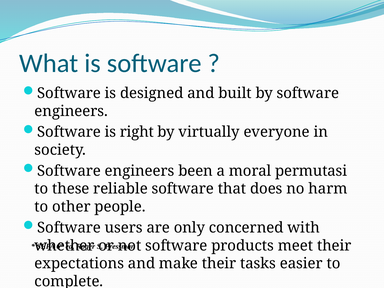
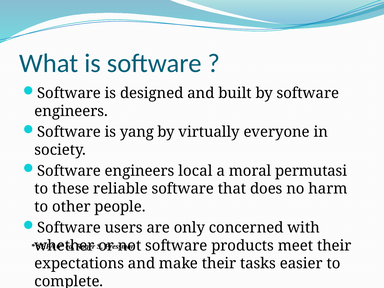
right: right -> yang (137, 132)
been: been -> local (195, 171)
